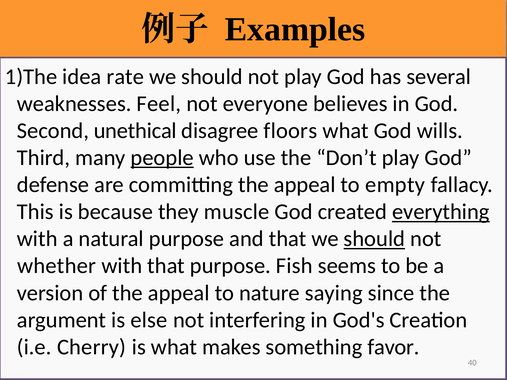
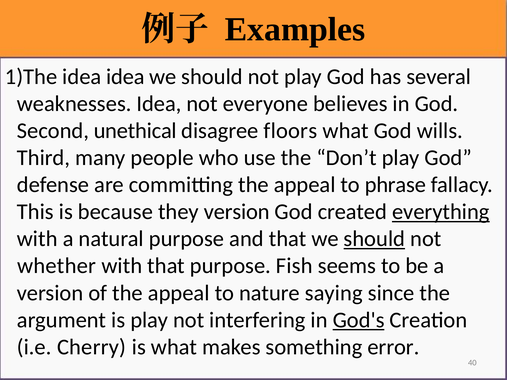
idea rate: rate -> idea (125, 77)
weaknesses Feel: Feel -> Idea (159, 104)
people underline: present -> none (162, 158)
empty: empty -> phrase (395, 185)
they muscle: muscle -> version (237, 212)
is else: else -> play (149, 320)
God's underline: none -> present (359, 320)
favor: favor -> error (393, 347)
